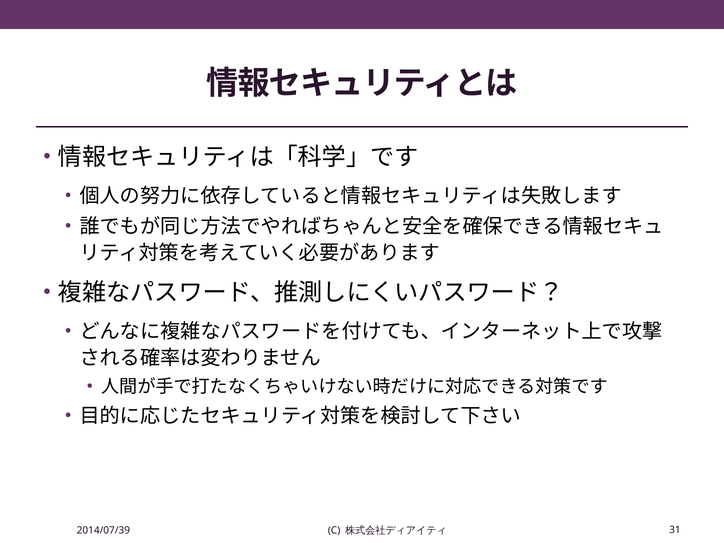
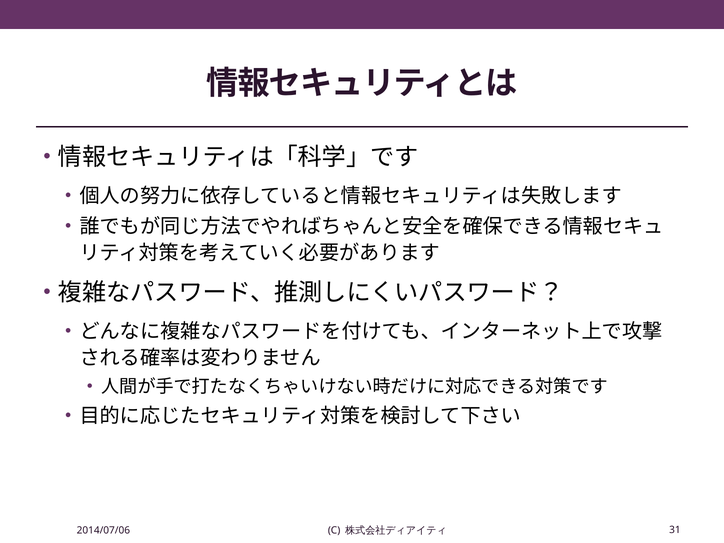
2014/07/39: 2014/07/39 -> 2014/07/06 (103, 531)
